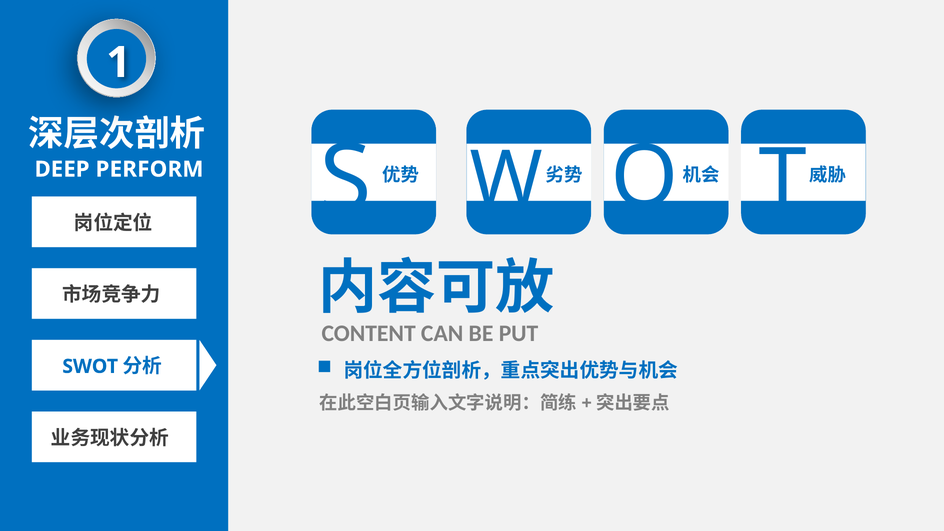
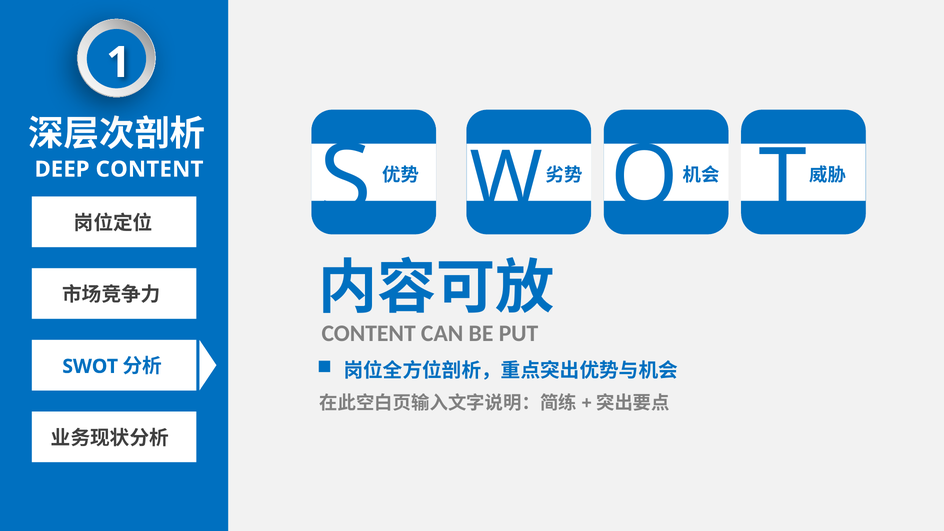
DEEP PERFORM: PERFORM -> CONTENT (149, 169)
